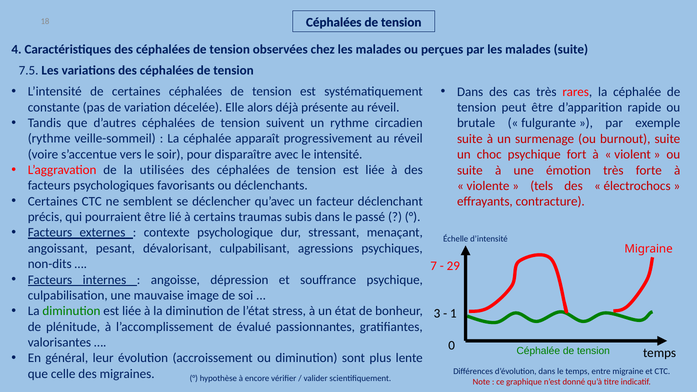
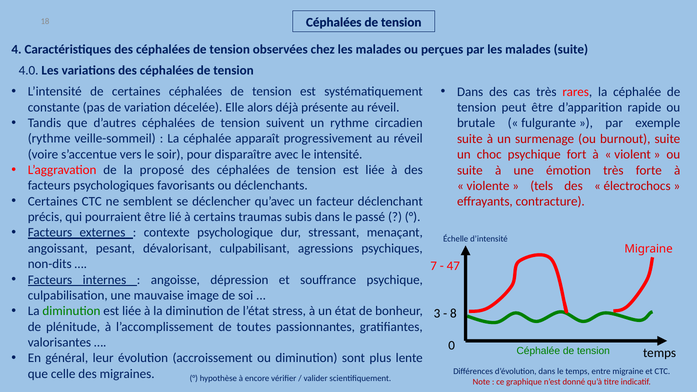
7.5: 7.5 -> 4.0 (29, 70)
utilisées: utilisées -> proposé (162, 170)
29: 29 -> 47 (453, 266)
1: 1 -> 8 (453, 314)
évalué: évalué -> toutes (254, 327)
